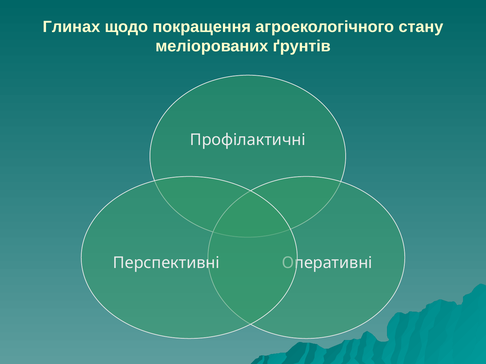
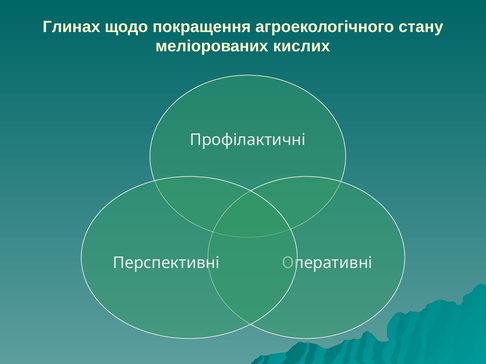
ґрунтів: ґрунтів -> кислих (302, 46)
